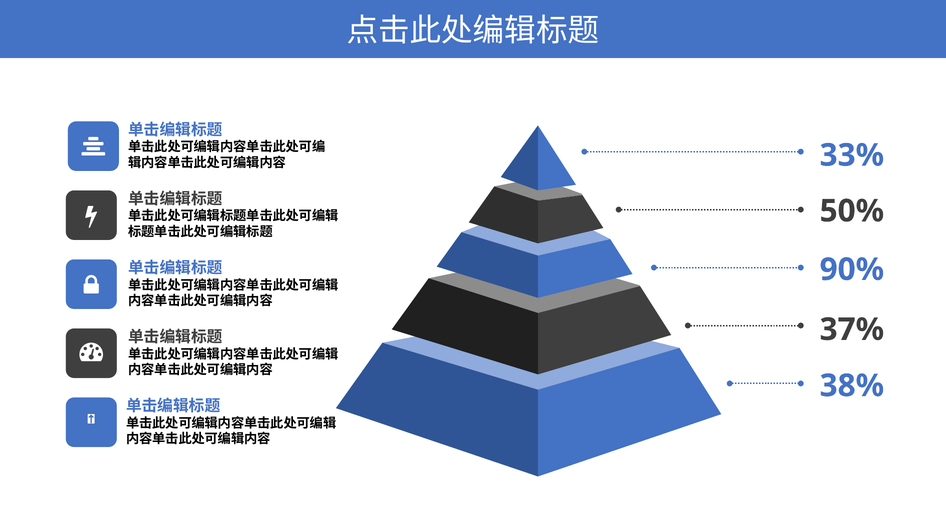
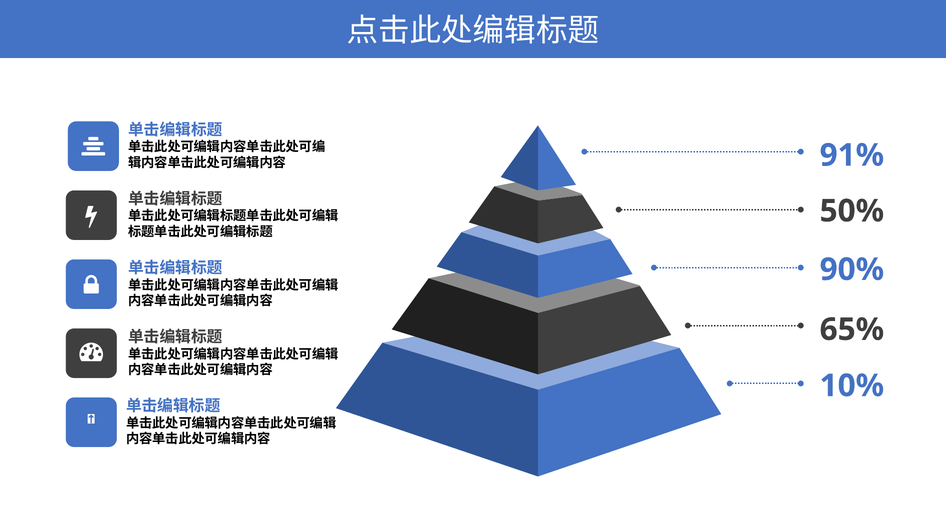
33%: 33% -> 91% (852, 155)
37%: 37% -> 65% (852, 330)
38%: 38% -> 10% (852, 386)
